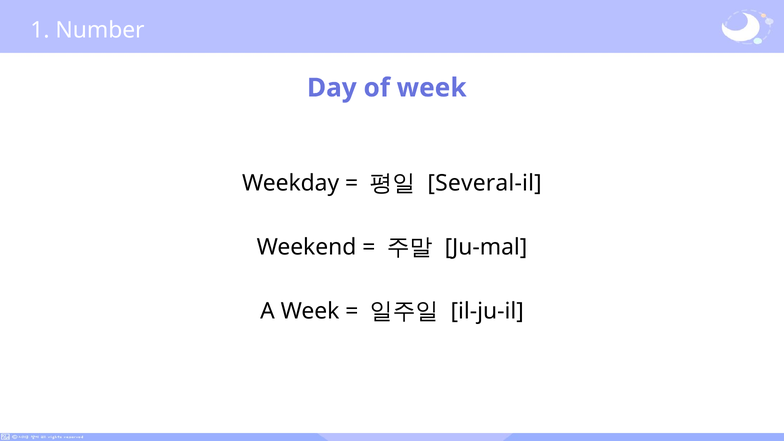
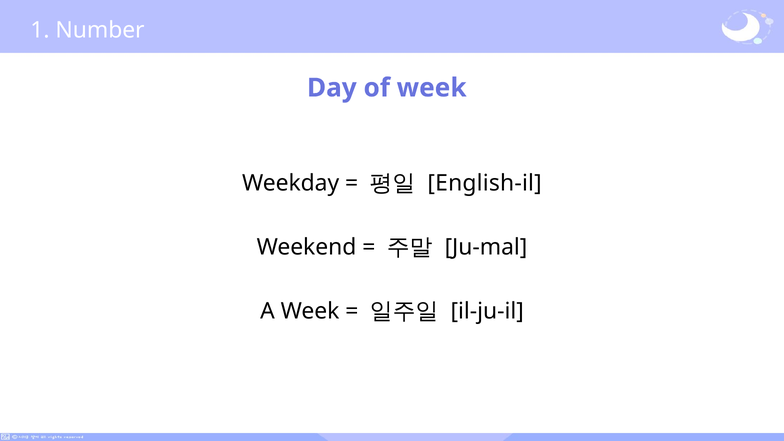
Several-il: Several-il -> English-il (485, 183)
